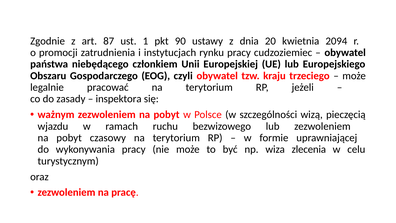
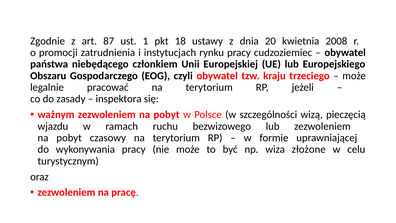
90: 90 -> 18 (180, 41)
2094: 2094 -> 2008 (336, 41)
zlecenia: zlecenia -> złożone (309, 149)
